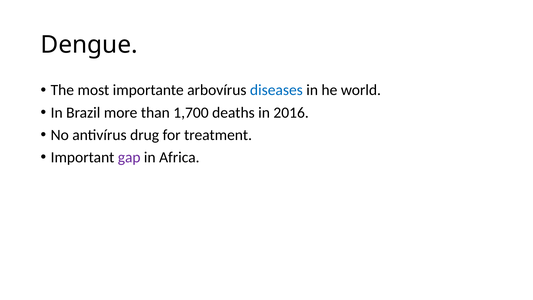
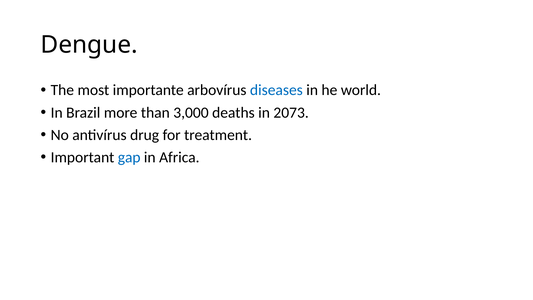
1,700: 1,700 -> 3,000 (191, 112)
2016: 2016 -> 2073 (291, 112)
gap colour: purple -> blue (129, 157)
